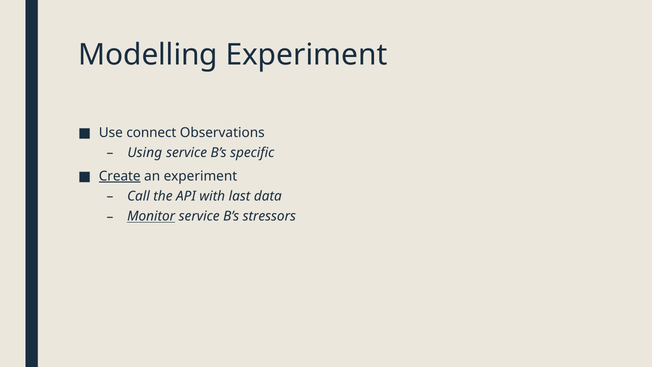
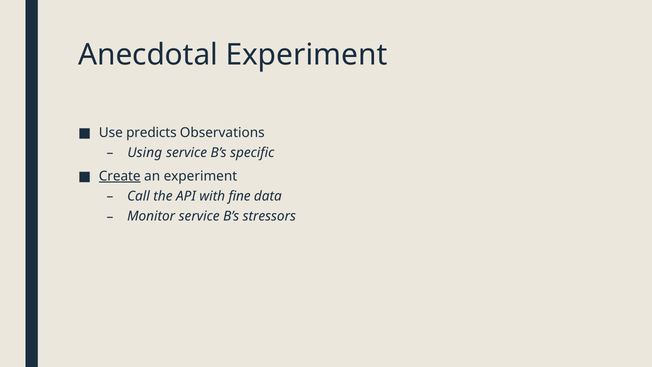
Modelling: Modelling -> Anecdotal (148, 55)
connect: connect -> predicts (151, 132)
last: last -> fine (240, 196)
Monitor underline: present -> none (151, 216)
